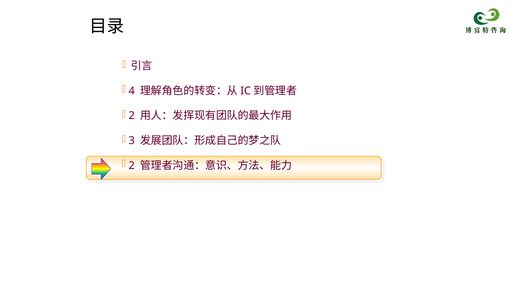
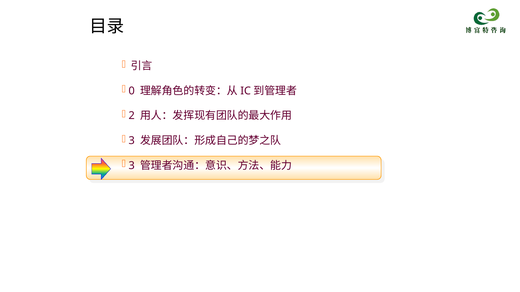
4: 4 -> 0 (132, 91)
2: 2 -> 3 (132, 166)
